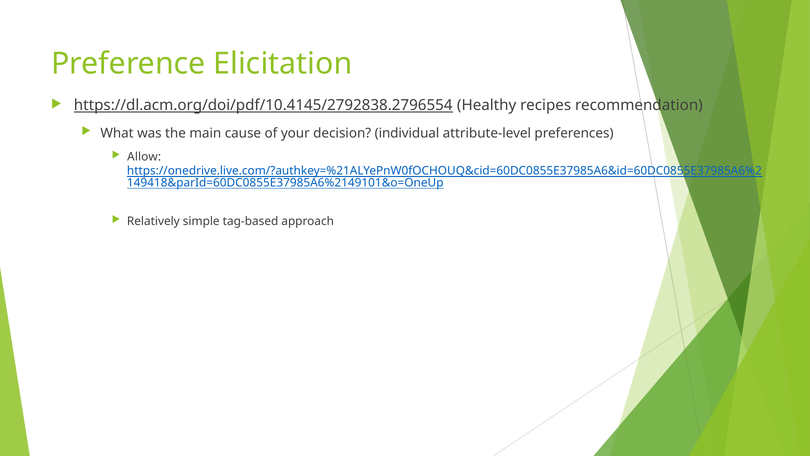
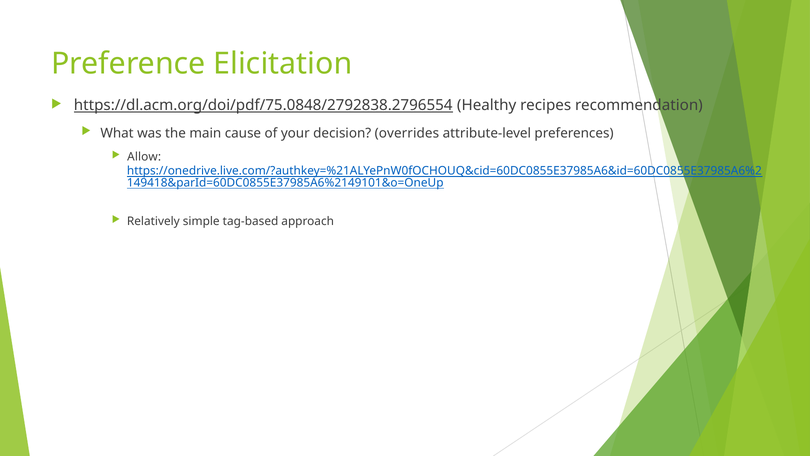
https://dl.acm.org/doi/pdf/10.4145/2792838.2796554: https://dl.acm.org/doi/pdf/10.4145/2792838.2796554 -> https://dl.acm.org/doi/pdf/75.0848/2792838.2796554 (263, 105)
individual: individual -> overrides (407, 133)
